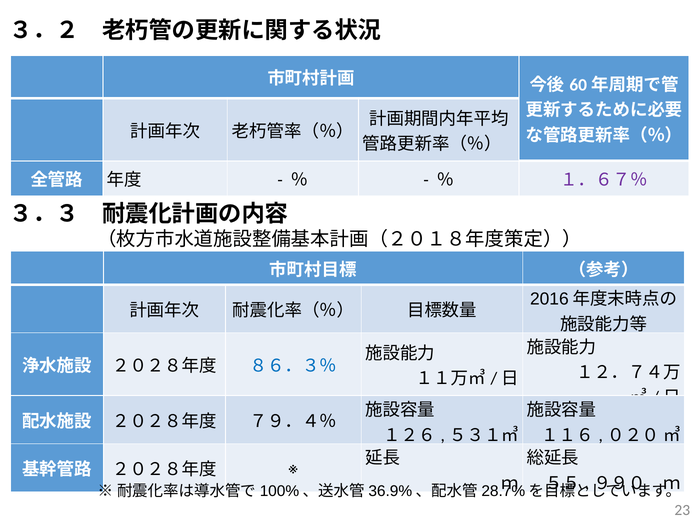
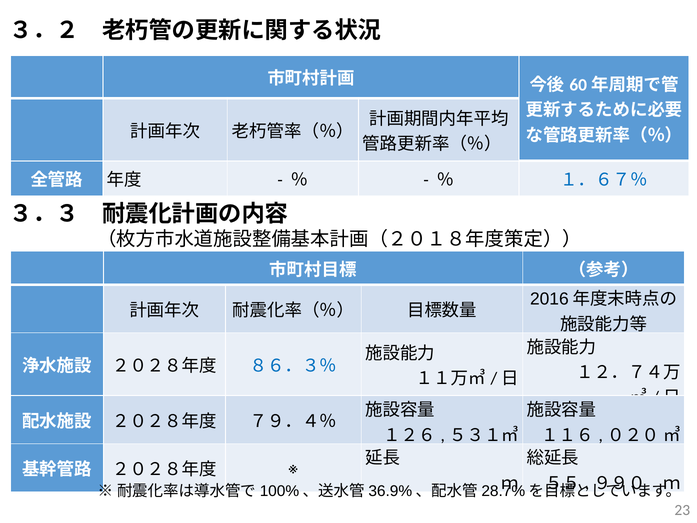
１．６７％ colour: purple -> blue (604, 180)
